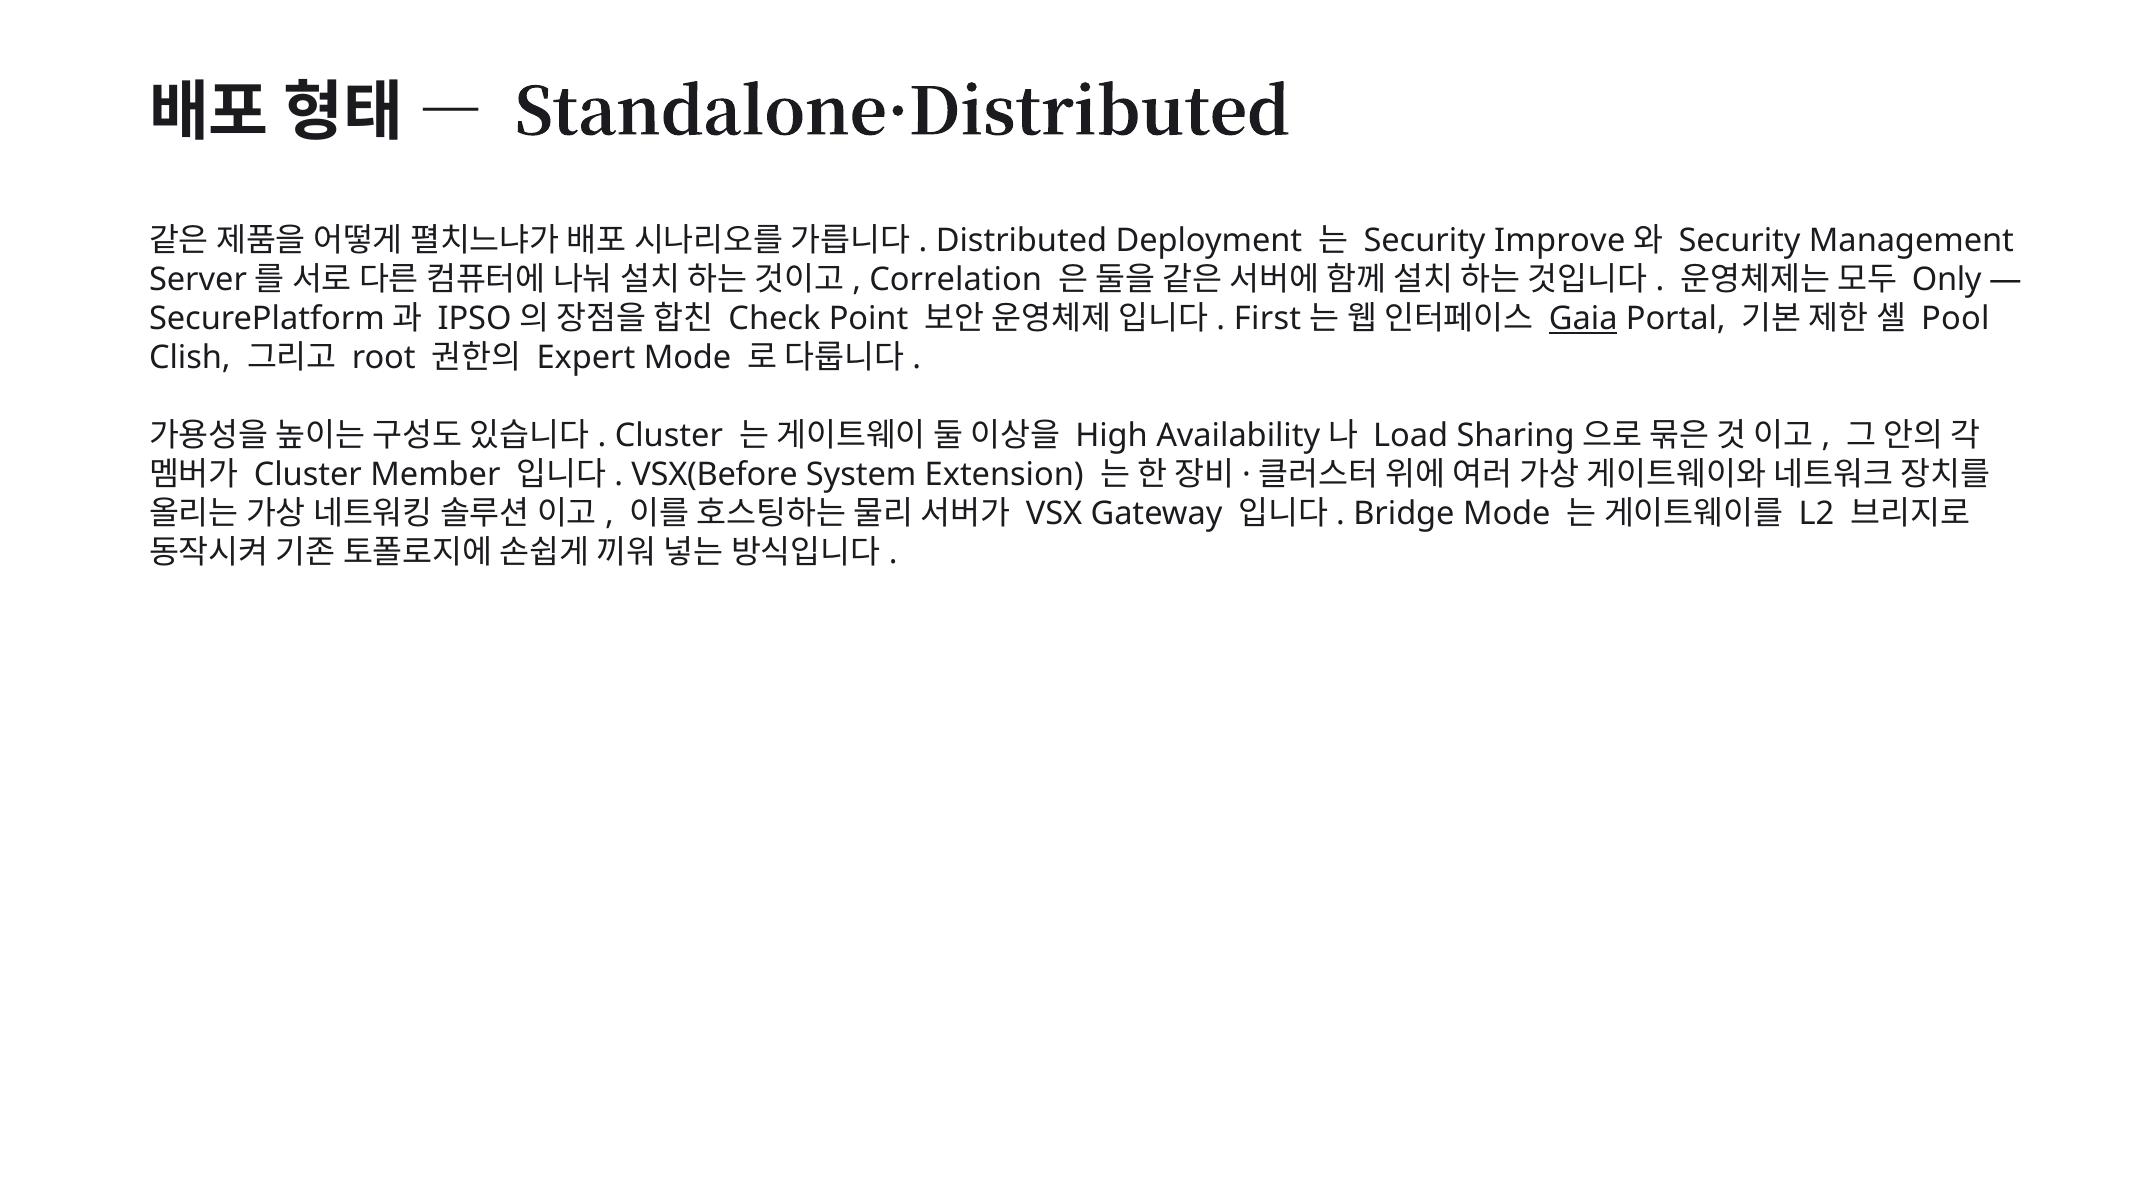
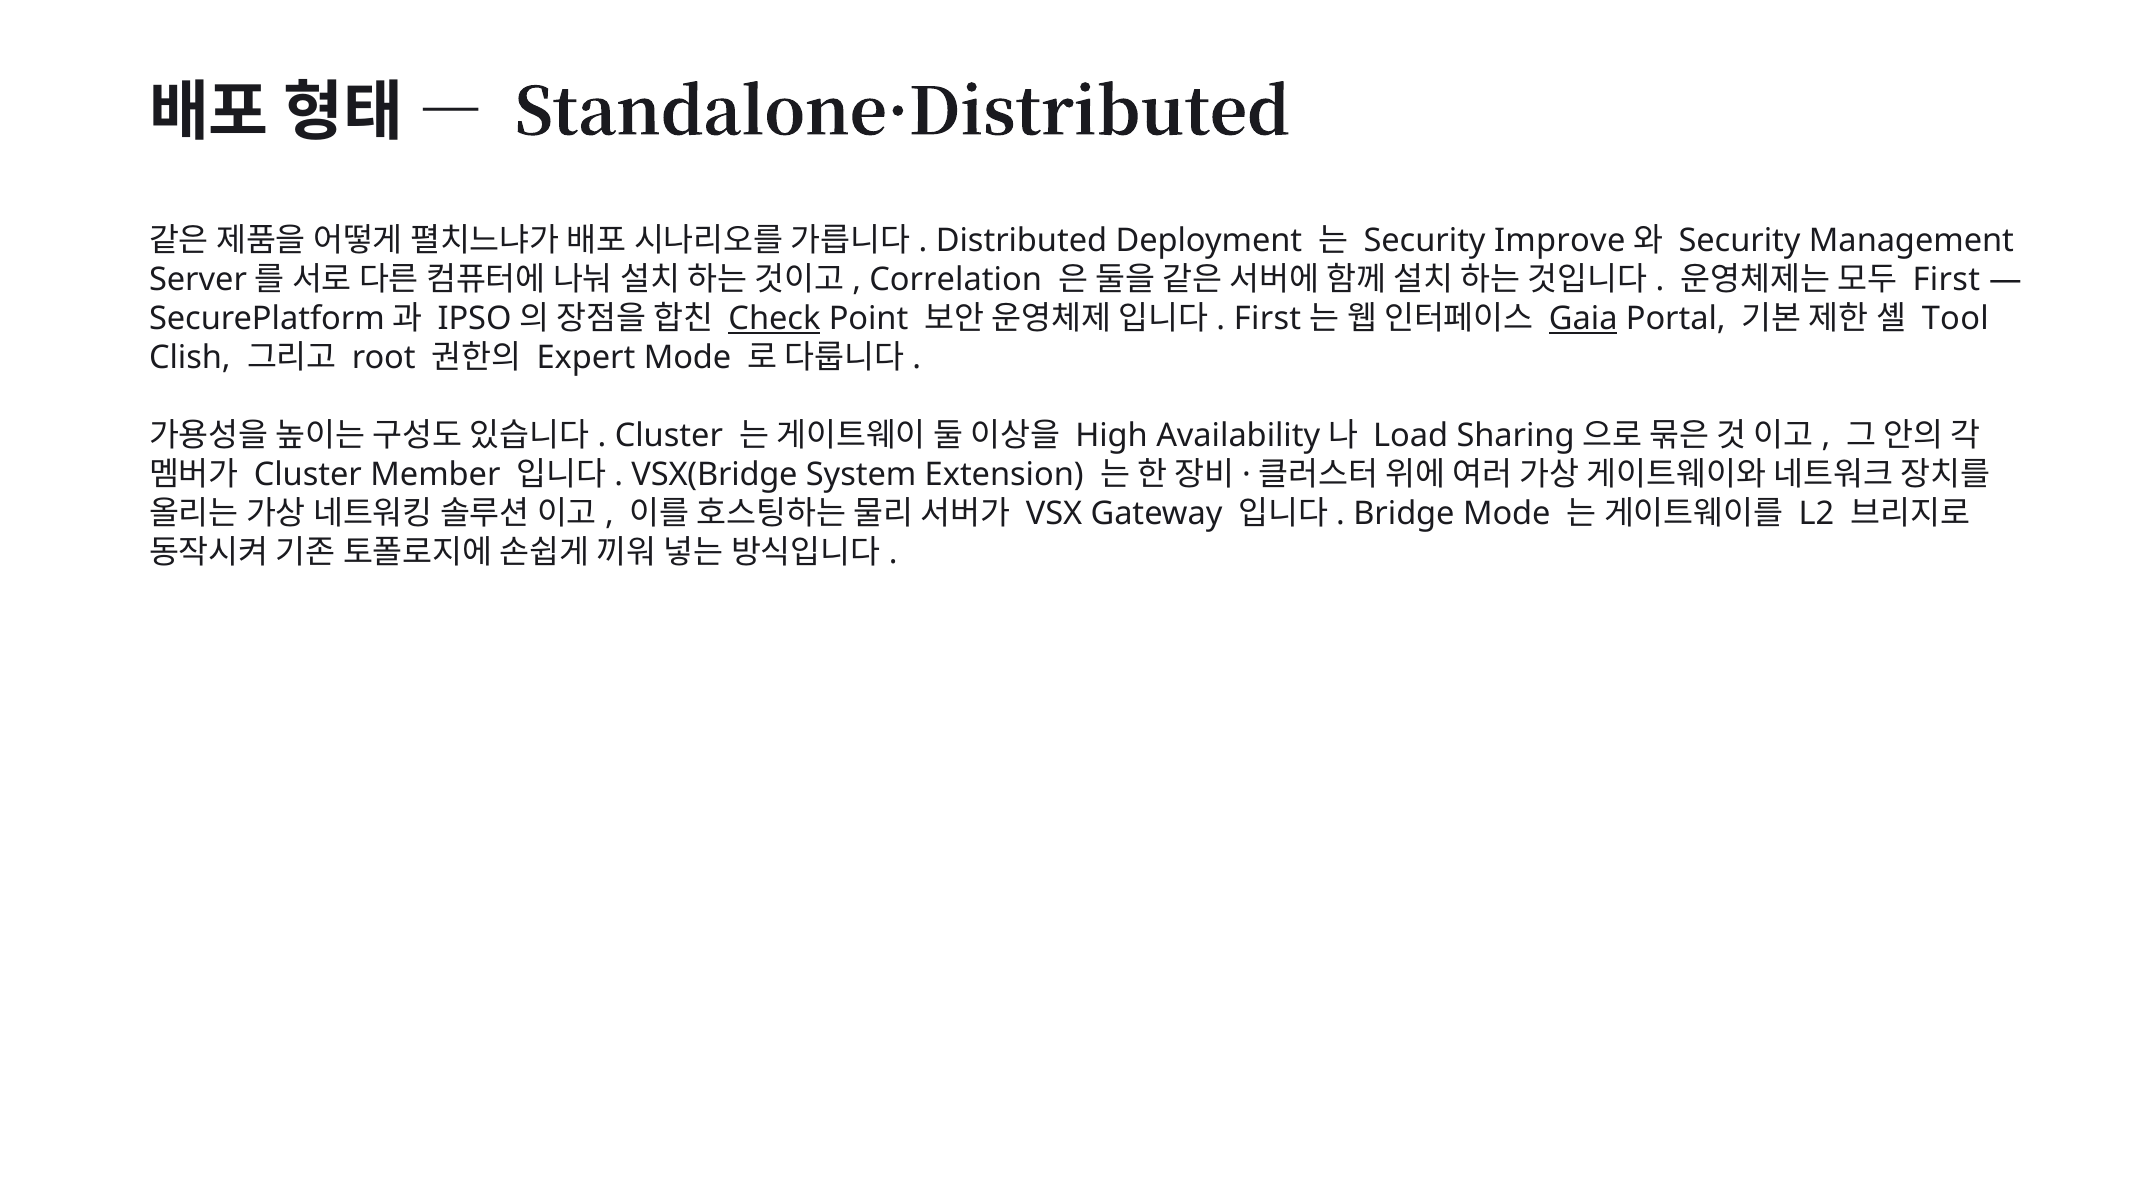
Only: Only -> First (1946, 279)
Check underline: none -> present (774, 319)
Pool: Pool -> Tool (1955, 319)
VSX(Before: VSX(Before -> VSX(Bridge (715, 475)
